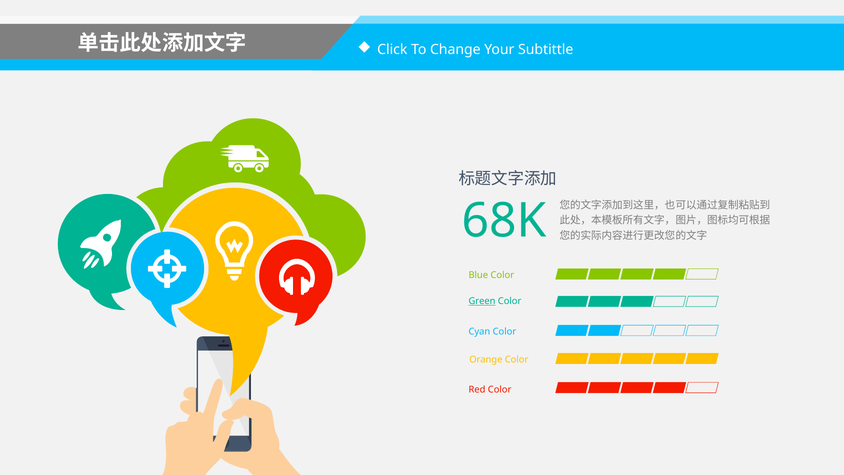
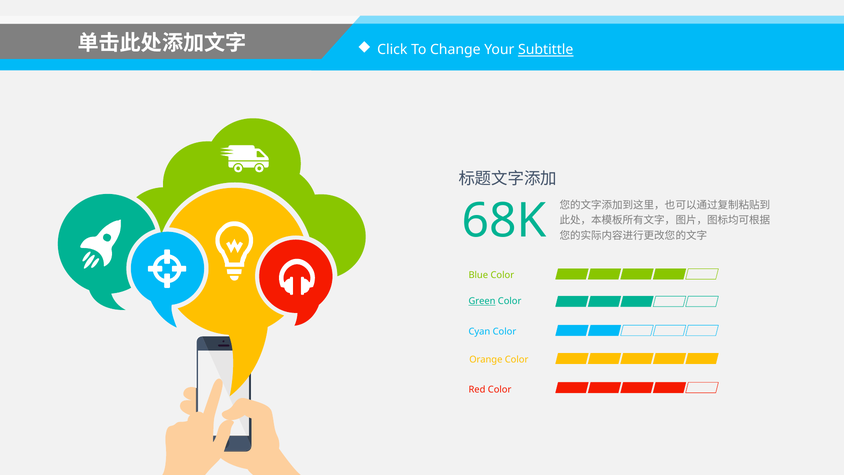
Subtittle underline: none -> present (546, 50)
